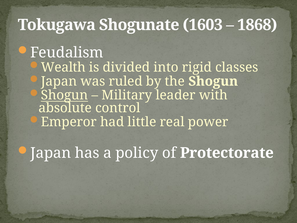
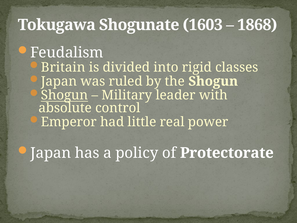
Wealth: Wealth -> Britain (63, 67)
